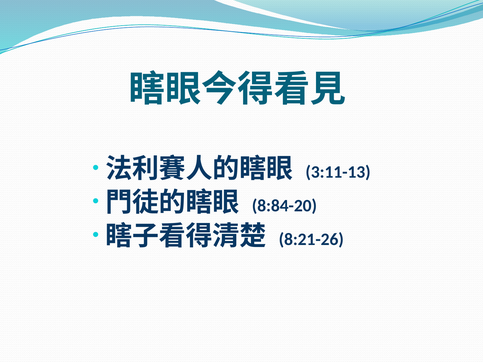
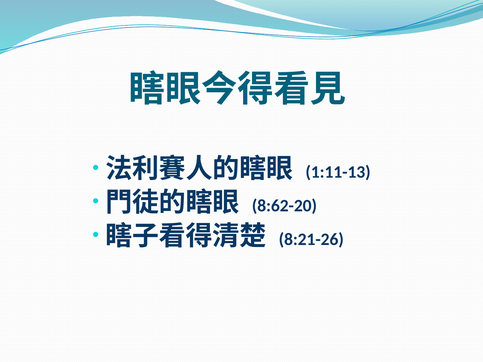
3:11-13: 3:11-13 -> 1:11-13 (338, 172)
8:84-20: 8:84-20 -> 8:62-20 (284, 206)
